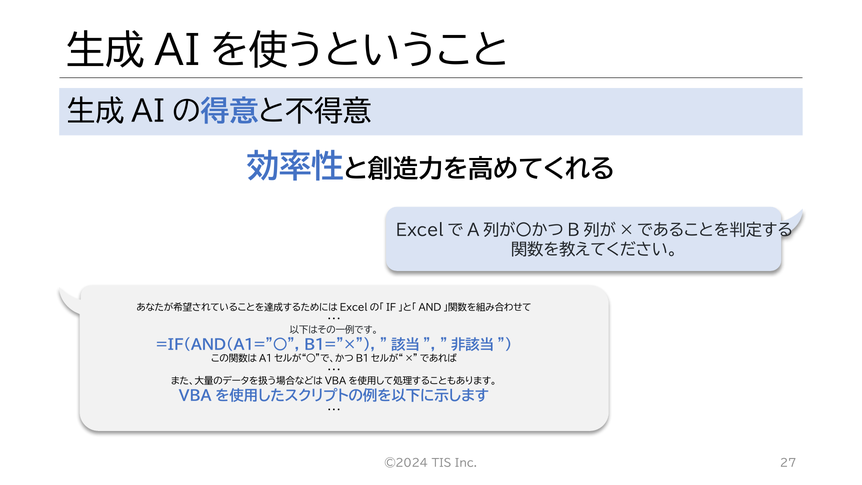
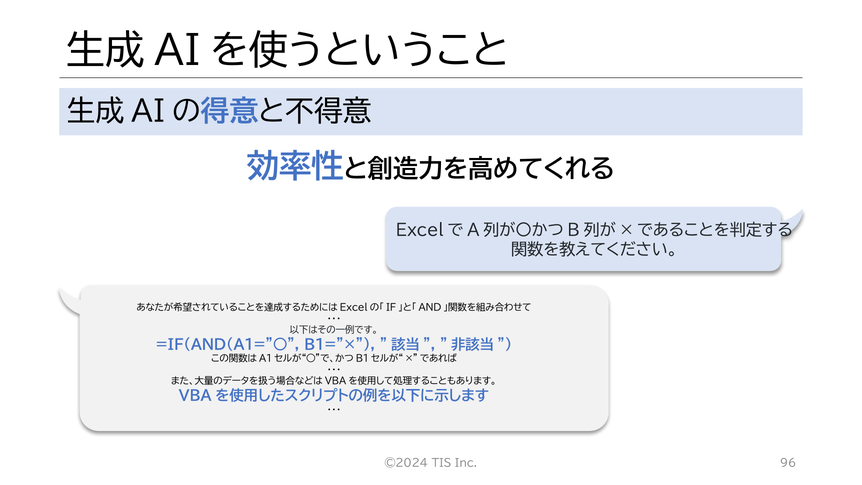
27: 27 -> 96 (788, 463)
